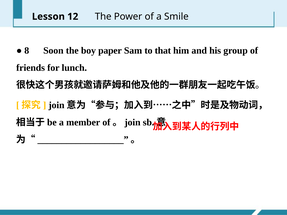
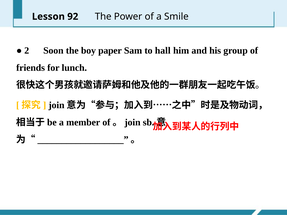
12: 12 -> 92 (73, 17)
8: 8 -> 2 (27, 51)
that: that -> hall (163, 51)
